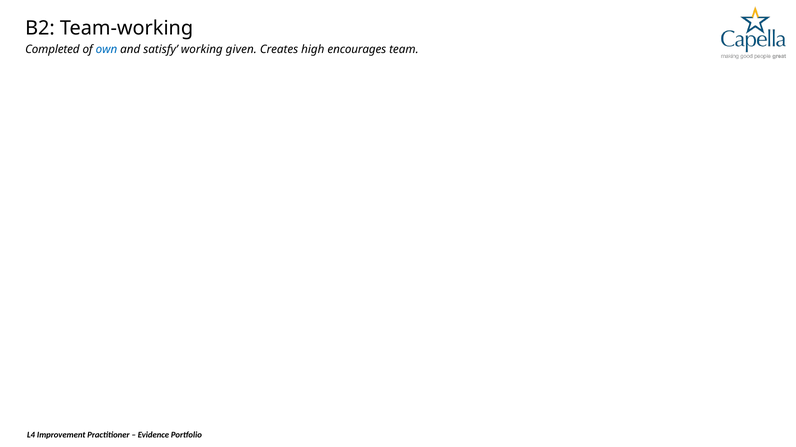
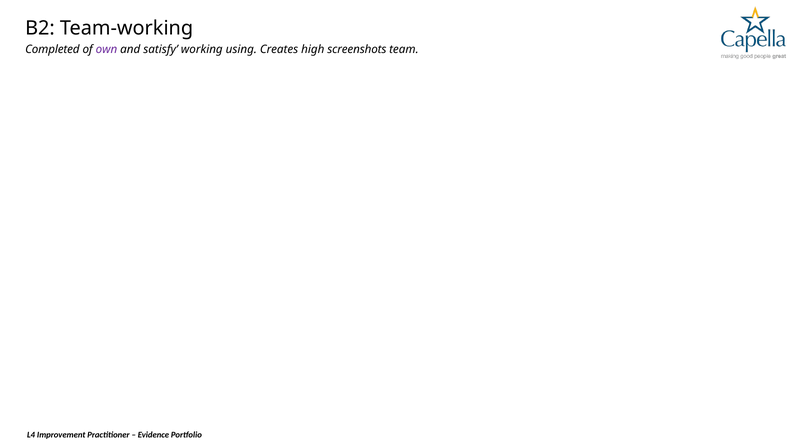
own colour: blue -> purple (106, 49)
given: given -> using (241, 49)
encourages: encourages -> screenshots (357, 49)
